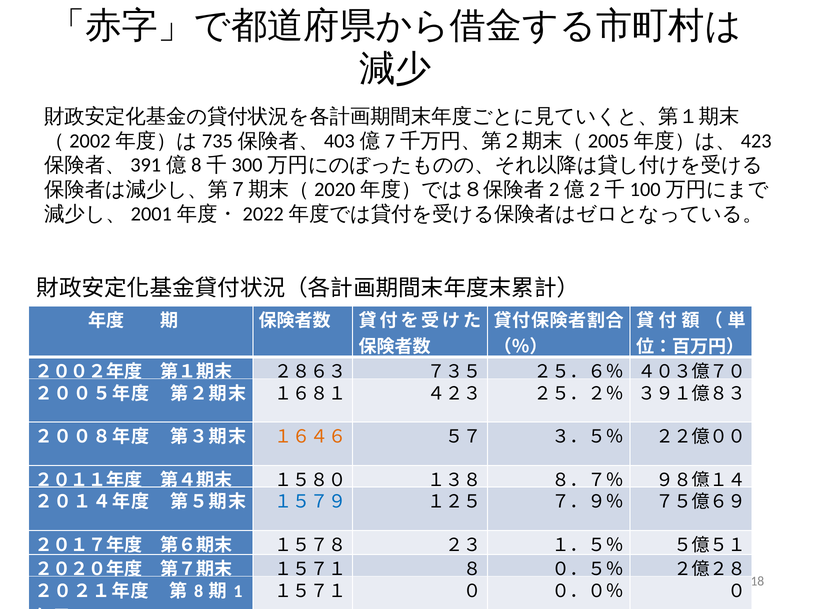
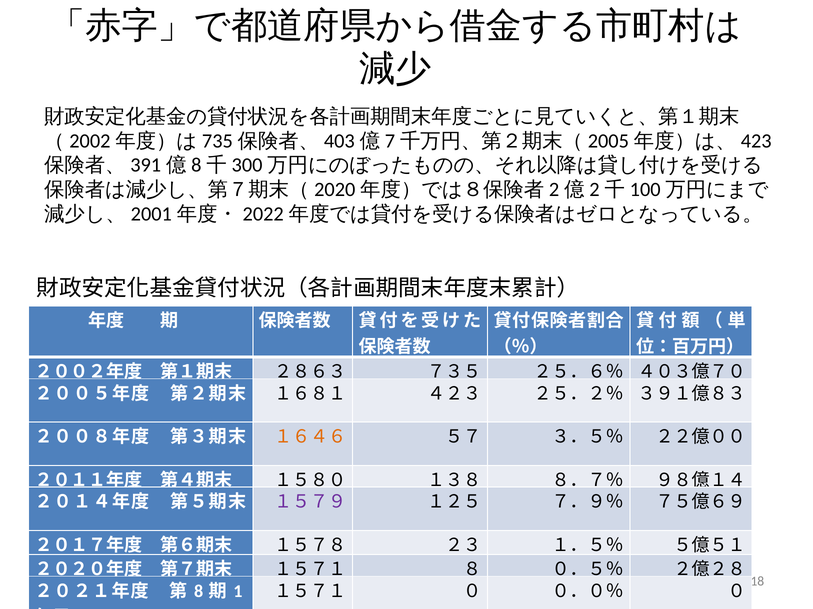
１５７９ colour: blue -> purple (310, 503)
